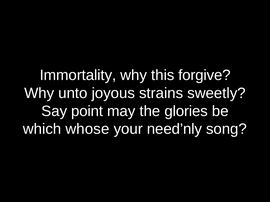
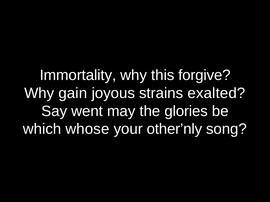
unto: unto -> gain (73, 93)
sweetly: sweetly -> exalted (216, 93)
point: point -> went (87, 111)
need’nly: need’nly -> other’nly (175, 129)
